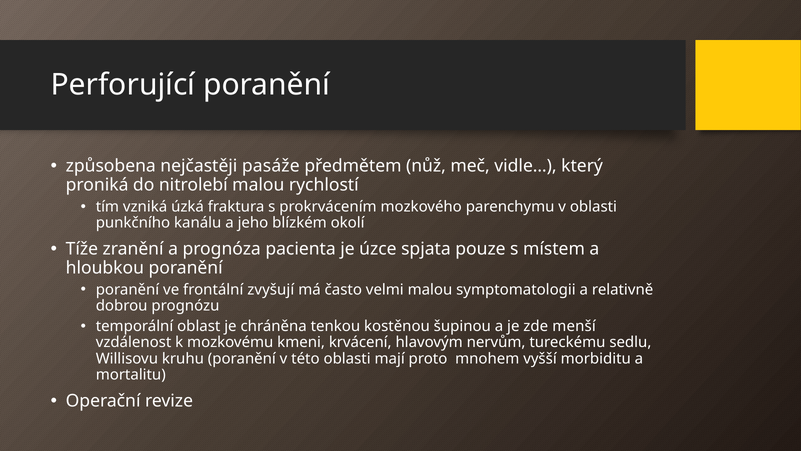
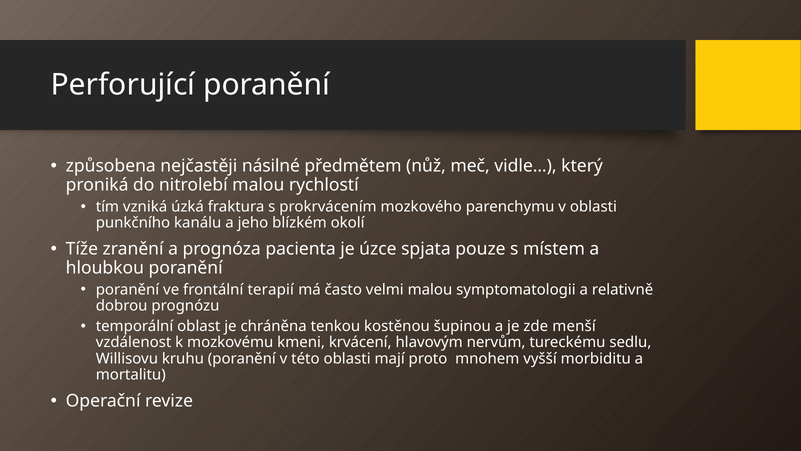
pasáže: pasáže -> násilné (271, 166)
zvyšují: zvyšují -> terapií (271, 289)
